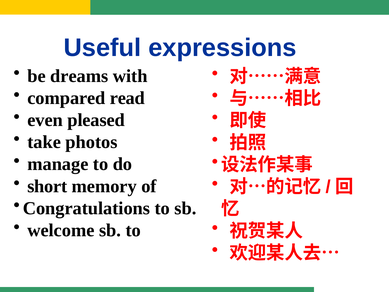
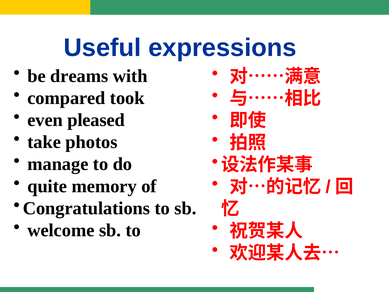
read: read -> took (127, 98)
short: short -> quite (47, 186)
